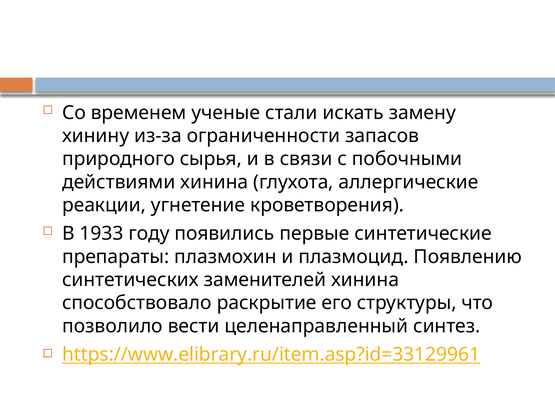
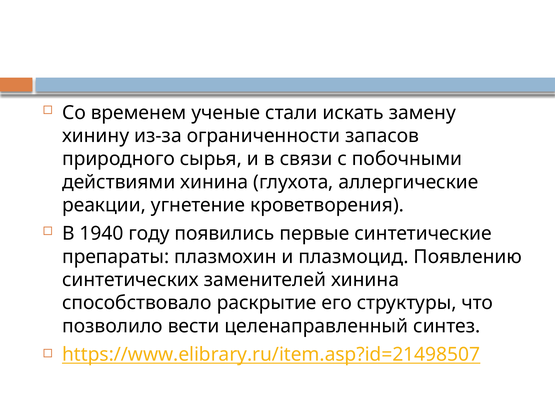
1933: 1933 -> 1940 (102, 234)
https://www.elibrary.ru/item.asp?id=33129961: https://www.elibrary.ru/item.asp?id=33129961 -> https://www.elibrary.ru/item.asp?id=21498507 (271, 355)
